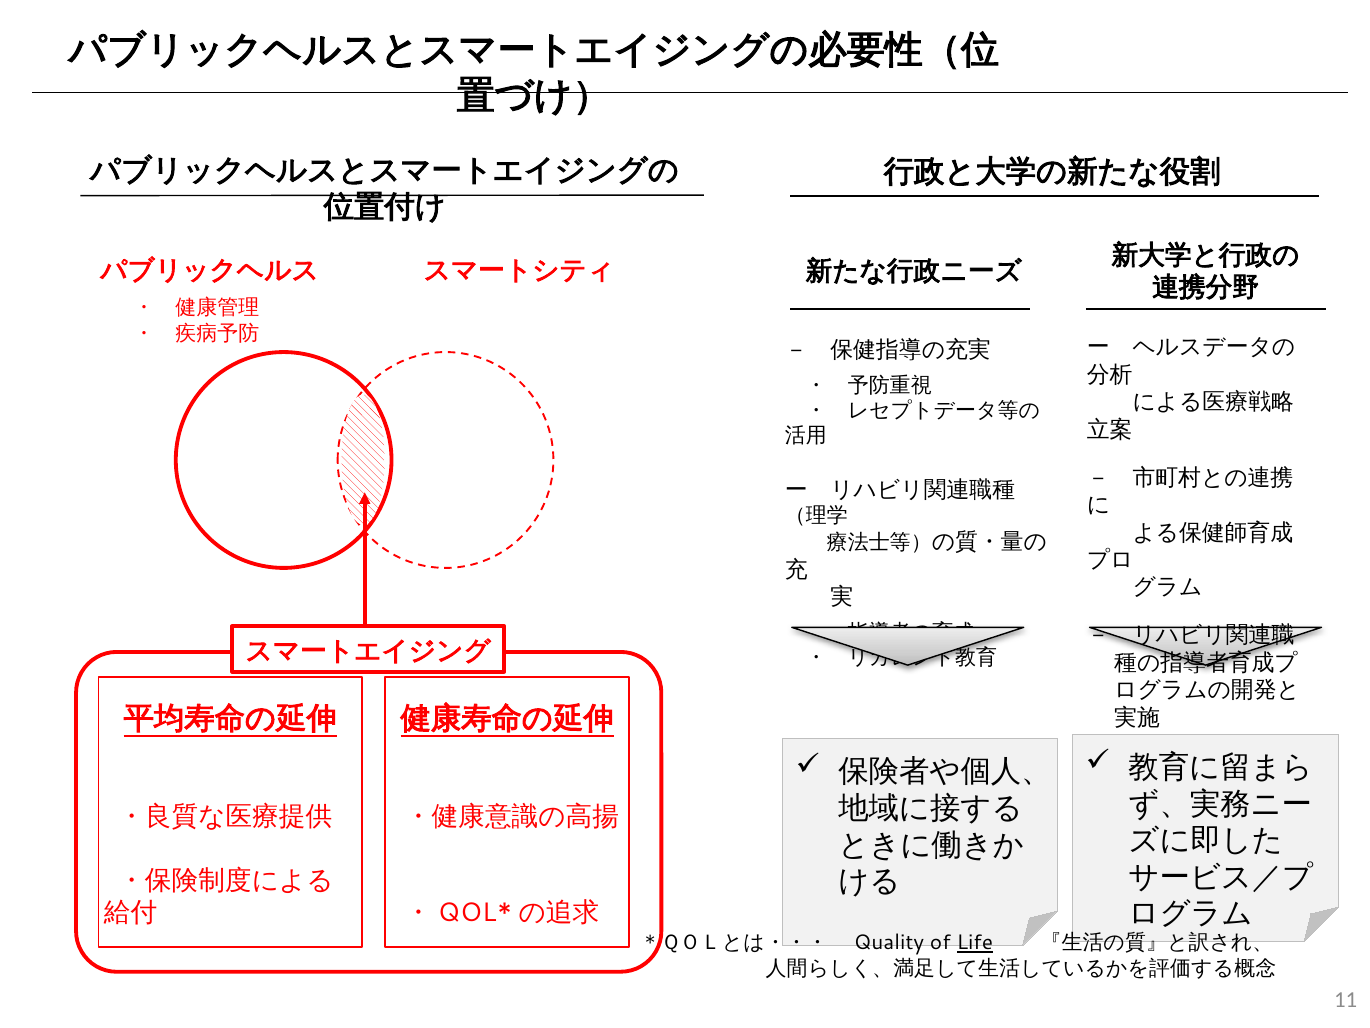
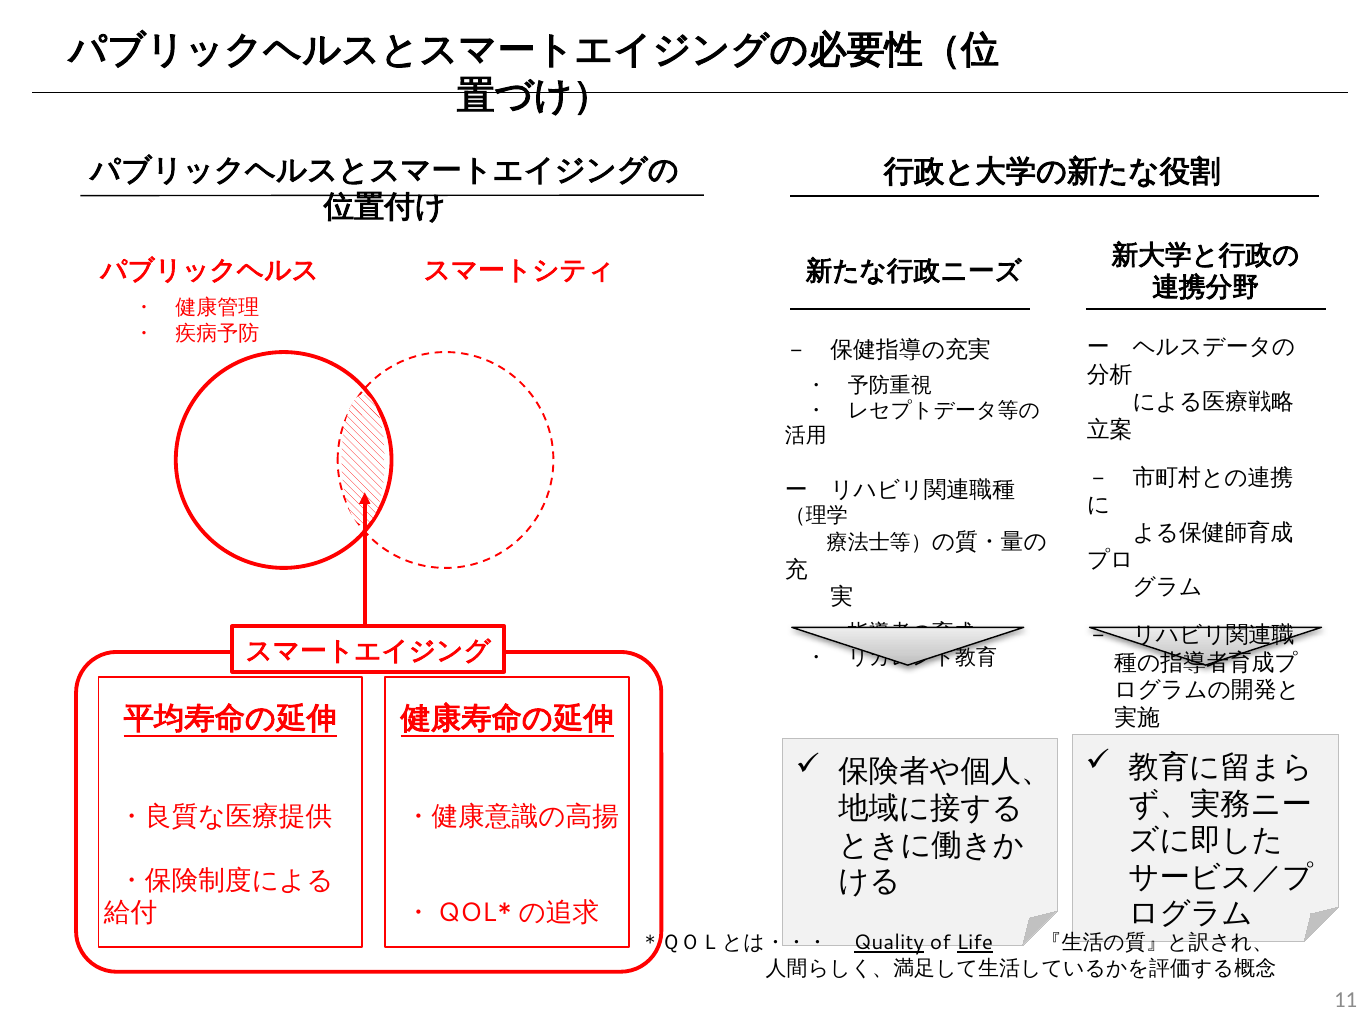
Quality underline: none -> present (889, 943)
